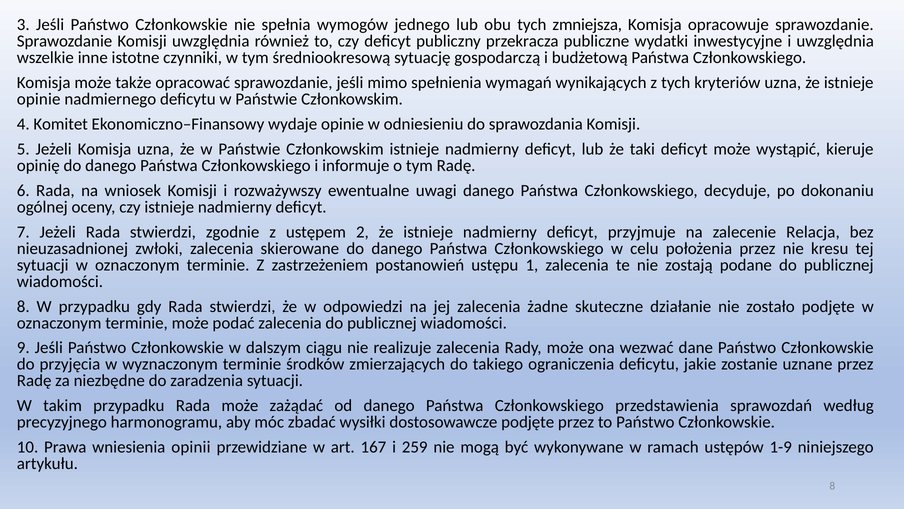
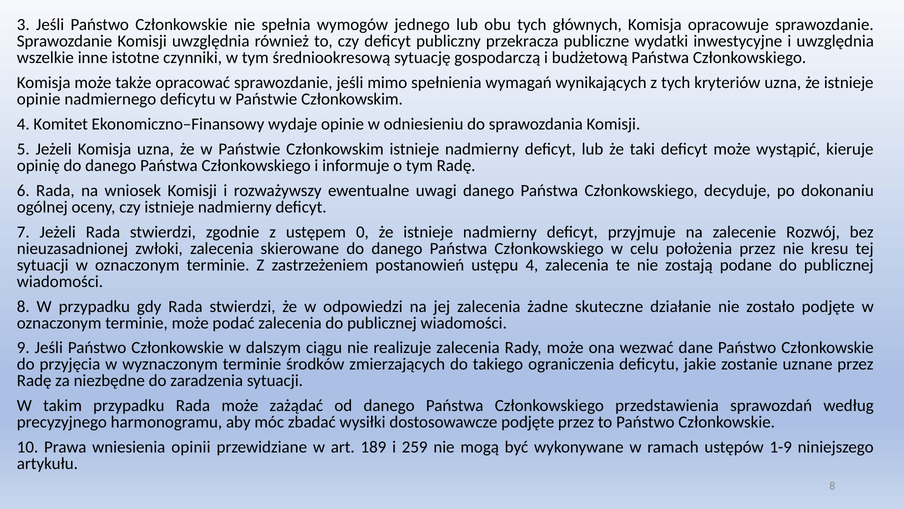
zmniejsza: zmniejsza -> głównych (587, 25)
2: 2 -> 0 (362, 232)
Relacja: Relacja -> Rozwój (813, 232)
ustępu 1: 1 -> 4 (532, 265)
167: 167 -> 189 (373, 447)
